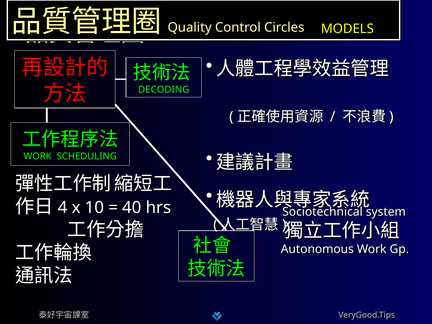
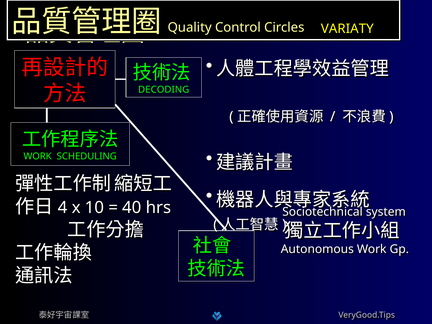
MODELS: MODELS -> VARIATY (347, 29)
